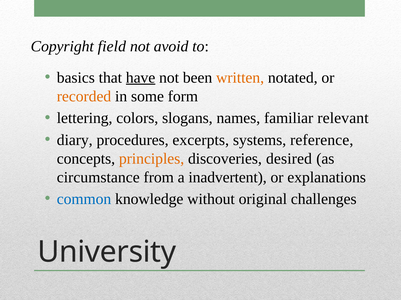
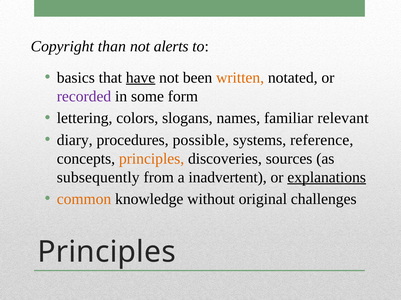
field: field -> than (112, 47)
avoid: avoid -> alerts (171, 47)
recorded colour: orange -> purple (84, 97)
excerpts: excerpts -> possible (201, 140)
desired: desired -> sources (289, 159)
circumstance: circumstance -> subsequently (98, 178)
explanations underline: none -> present (327, 178)
common colour: blue -> orange (84, 200)
University: University -> Principles (107, 253)
